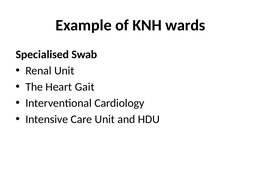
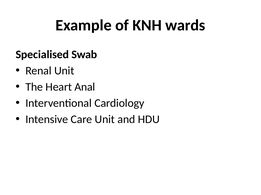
Gait: Gait -> Anal (85, 87)
